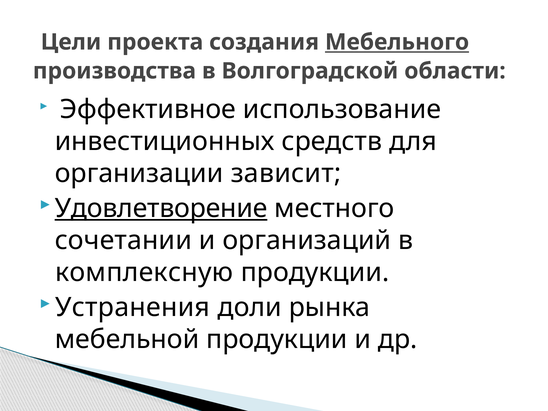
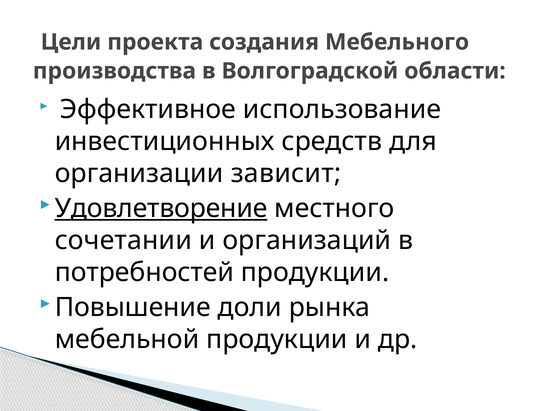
Мебельного underline: present -> none (397, 42)
комплексную: комплексную -> потребностей (144, 272)
Устранения: Устранения -> Повышение (133, 307)
